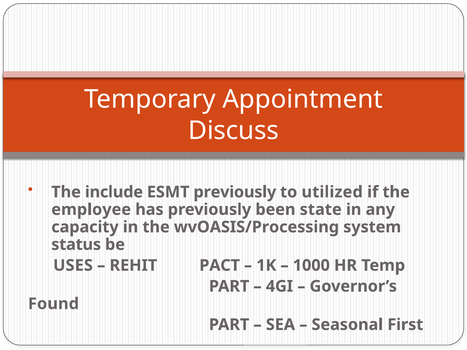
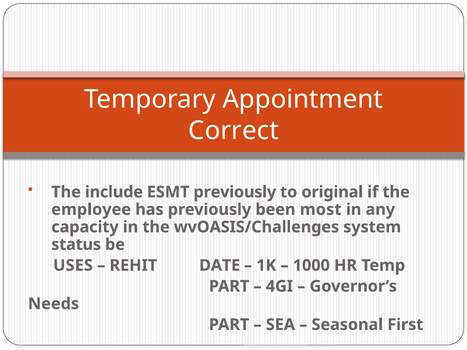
Discuss: Discuss -> Correct (233, 131)
utilized: utilized -> original (332, 192)
state: state -> most (321, 210)
wvOASIS/Processing: wvOASIS/Processing -> wvOASIS/Challenges (256, 227)
PACT: PACT -> DATE (220, 266)
Found: Found -> Needs (54, 304)
